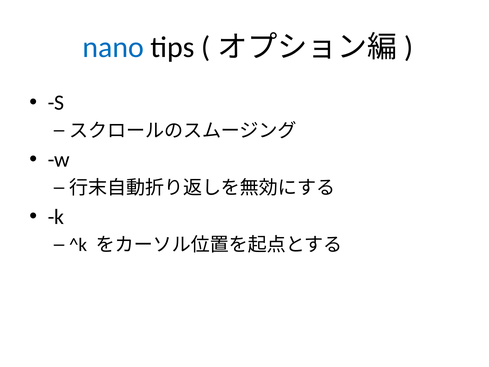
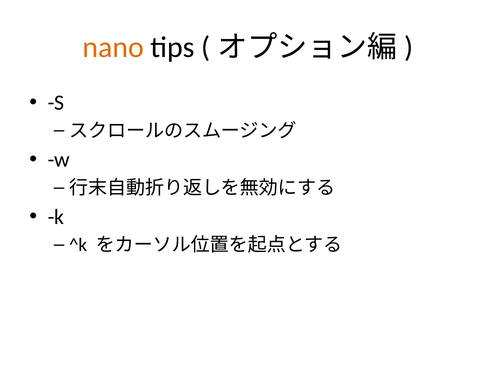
nano colour: blue -> orange (113, 47)
